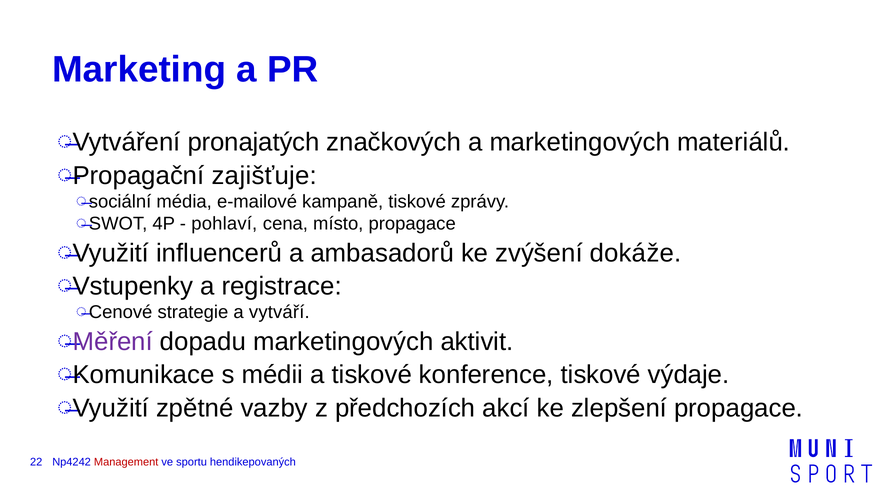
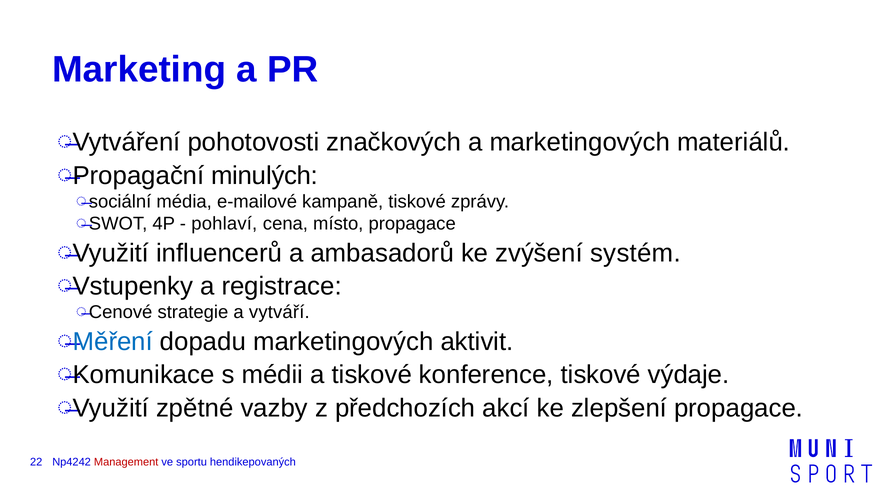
pronajatých: pronajatých -> pohotovosti (253, 142)
zajišťuje: zajišťuje -> minulých (265, 175)
dokáže: dokáže -> systém (636, 253)
Měření colour: purple -> blue (113, 341)
